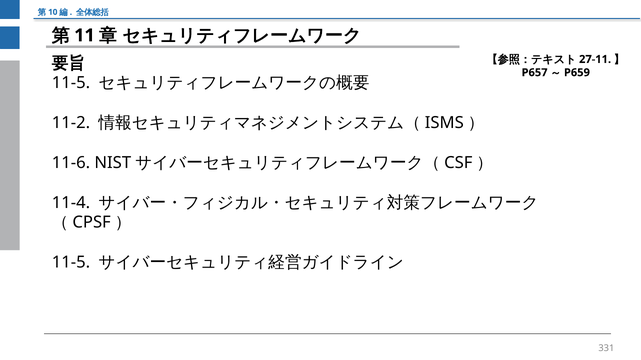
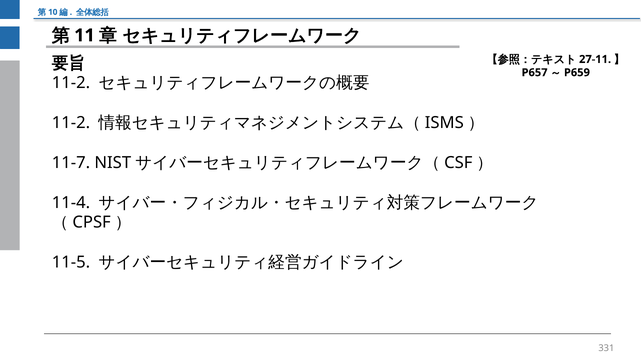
11-5: 11-5 -> 11-2 (71, 83)
11-6: 11-6 -> 11-7 (71, 163)
